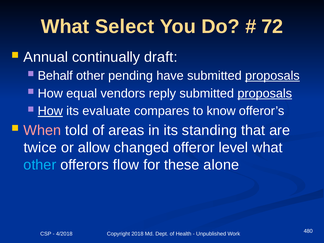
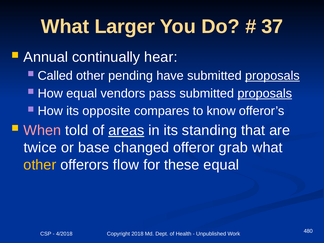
Select: Select -> Larger (125, 26)
72: 72 -> 37 (272, 26)
draft: draft -> hear (161, 57)
Behalf: Behalf -> Called (55, 76)
reply: reply -> pass (162, 93)
How underline: present -> none (50, 111)
evaluate: evaluate -> opposite (106, 111)
areas underline: none -> present (126, 130)
allow: allow -> base (94, 148)
level: level -> grab (233, 148)
other colour: light blue -> yellow (40, 165)
these alone: alone -> equal (221, 165)
